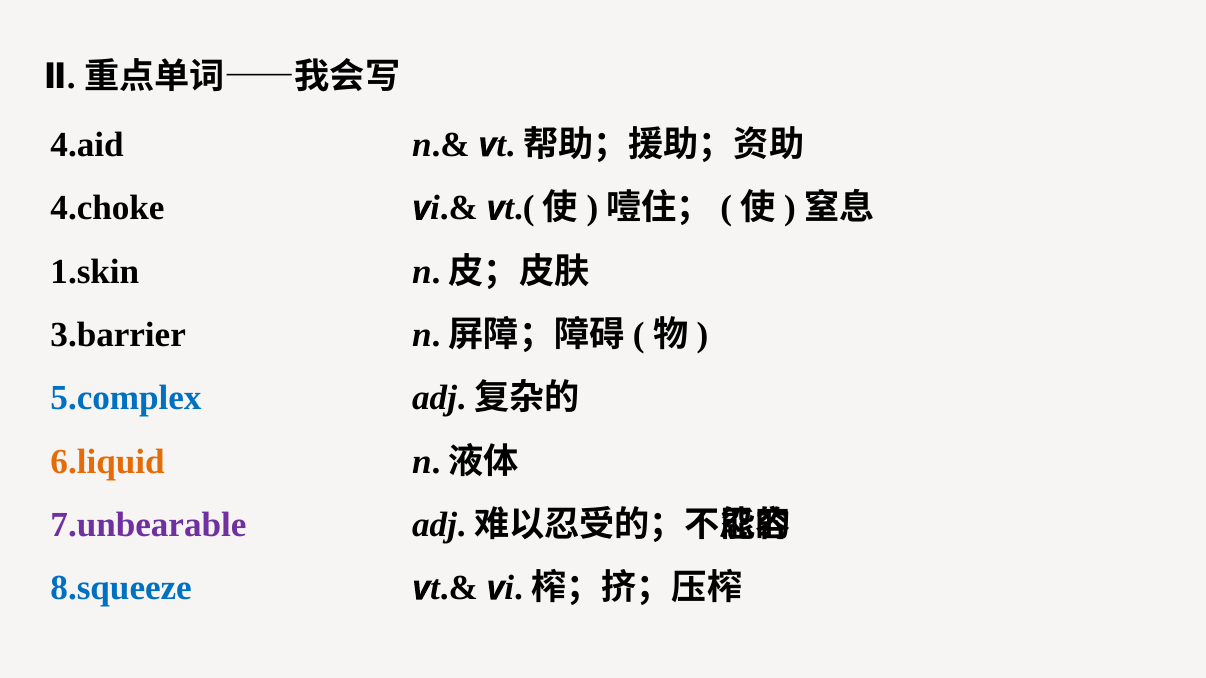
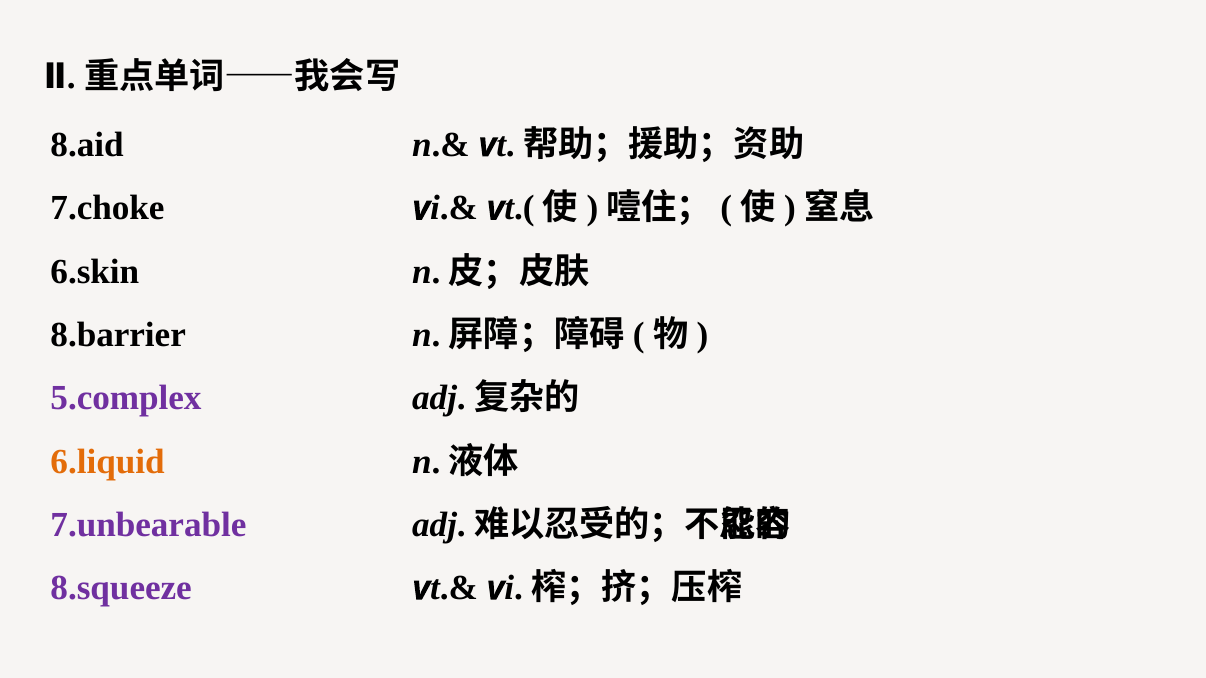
4.aid: 4.aid -> 8.aid (87, 145)
4.choke: 4.choke -> 7.choke (107, 208)
1.skin: 1.skin -> 6.skin (95, 272)
3.barrier: 3.barrier -> 8.barrier (118, 335)
5.complex colour: blue -> purple (126, 398)
8.squeeze colour: blue -> purple (121, 589)
